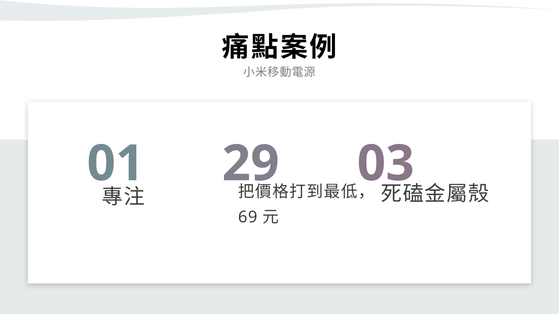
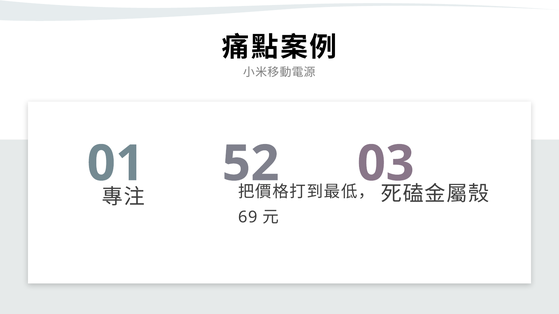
29: 29 -> 52 (251, 164)
